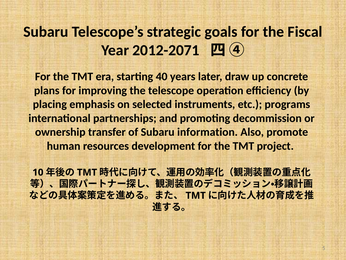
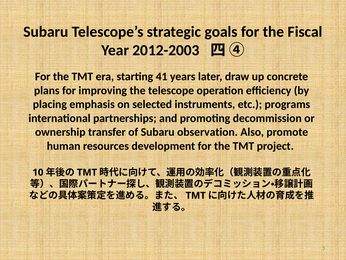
2012-2071: 2012-2071 -> 2012-2003 (166, 50)
40: 40 -> 41 (162, 76)
information: information -> observation (207, 132)
